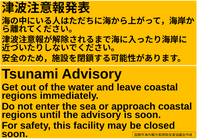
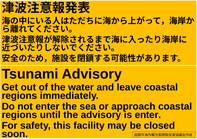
is soon: soon -> enter (148, 115)
